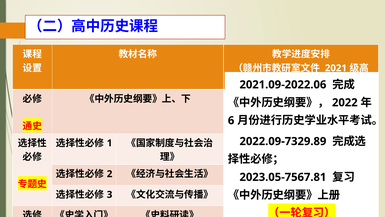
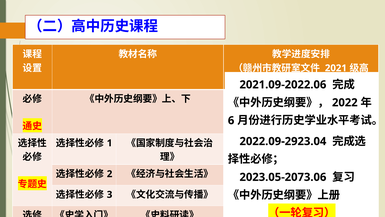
2022.09-7329.89: 2022.09-7329.89 -> 2022.09-2923.04 (283, 141)
2023.05-7567.81: 2023.05-7567.81 -> 2023.05-2073.06 (283, 177)
